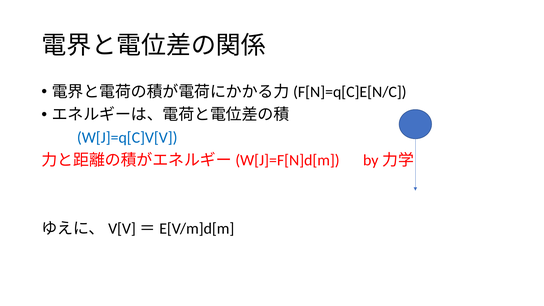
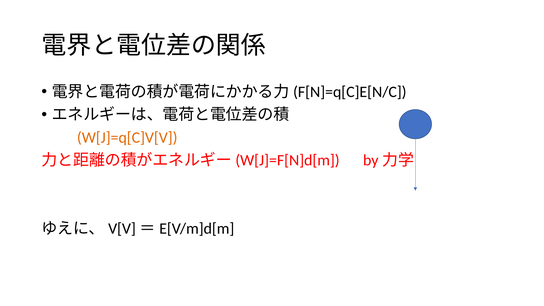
W[J]=q[C]V[V colour: blue -> orange (127, 137)
